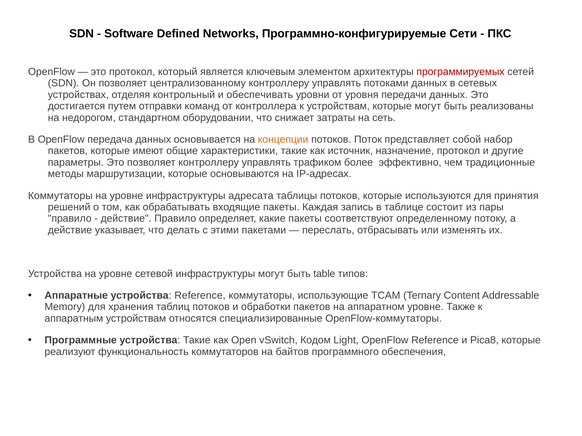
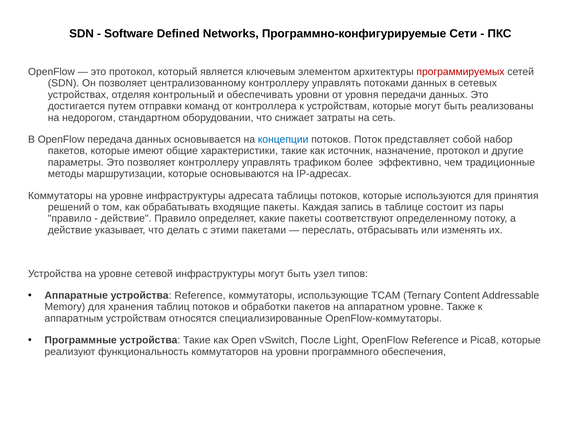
концепции colour: orange -> blue (283, 140)
table: table -> узел (324, 274)
Кодом: Кодом -> После (315, 341)
на байтов: байтов -> уровни (292, 352)
